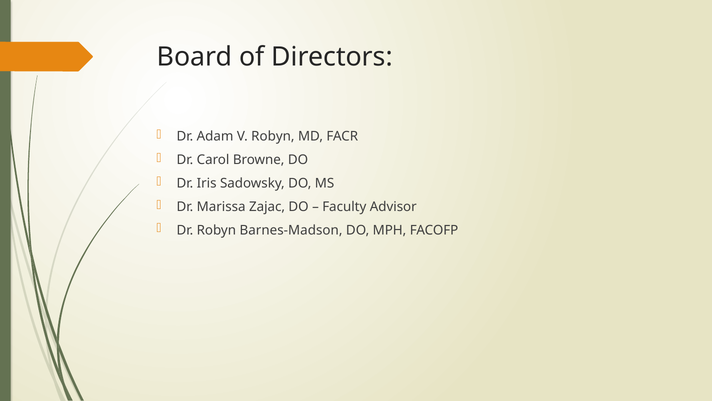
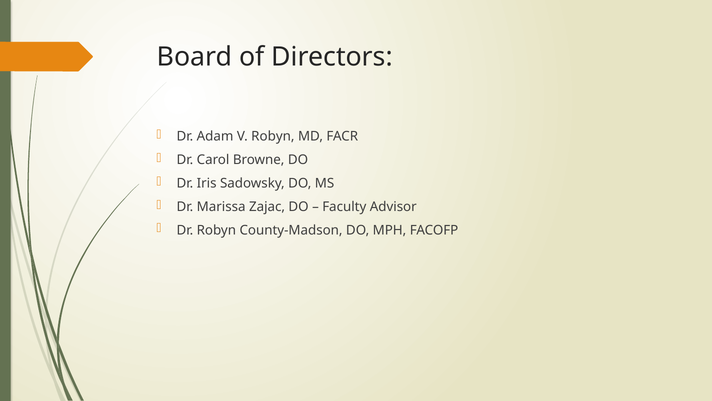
Barnes-Madson: Barnes-Madson -> County-Madson (291, 230)
